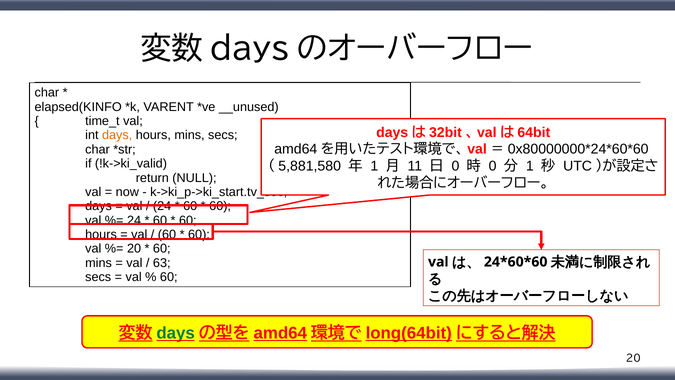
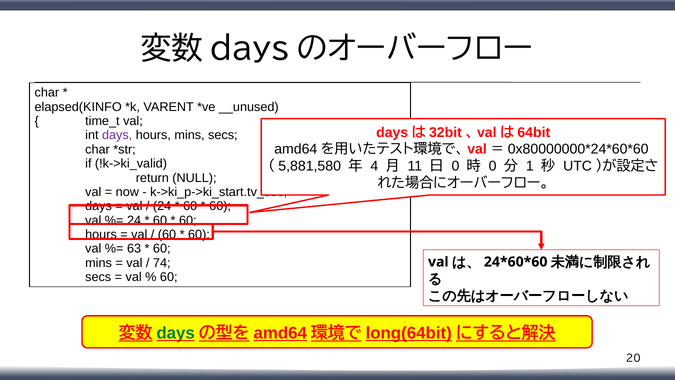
days colour: orange -> purple (117, 135)
1: 1 -> 4 (374, 166)
20: 20 -> 63 (134, 249)
63: 63 -> 74 (162, 263)
